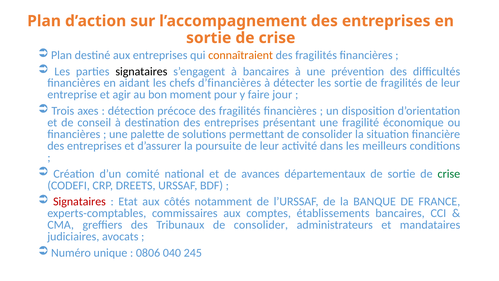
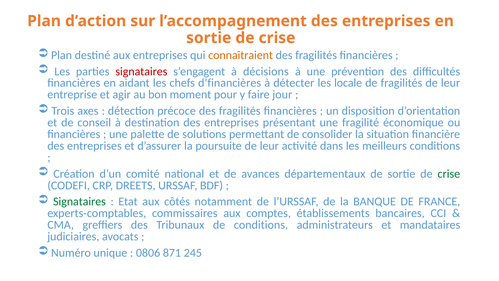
signataires colour: black -> red (141, 71)
à bancaires: bancaires -> décisions (266, 71)
les sortie: sortie -> locale (348, 83)
Signataires colour: red -> green (79, 201)
Tribunaux de consolider: consolider -> conditions (261, 225)
040: 040 -> 871 (172, 253)
